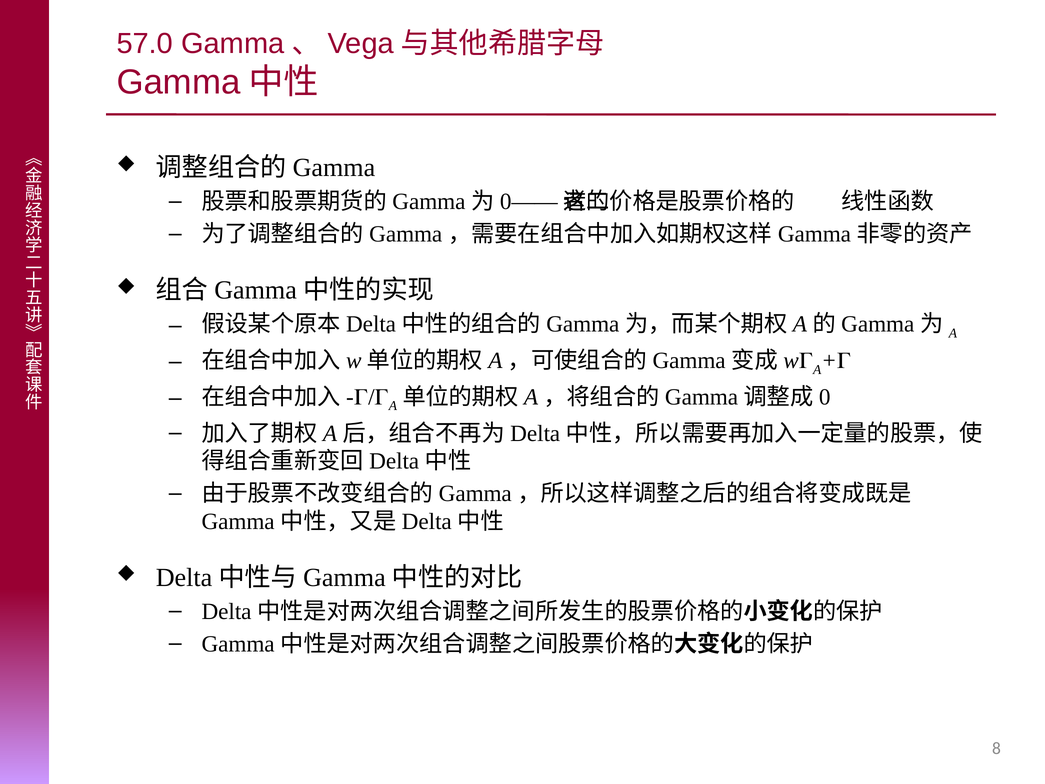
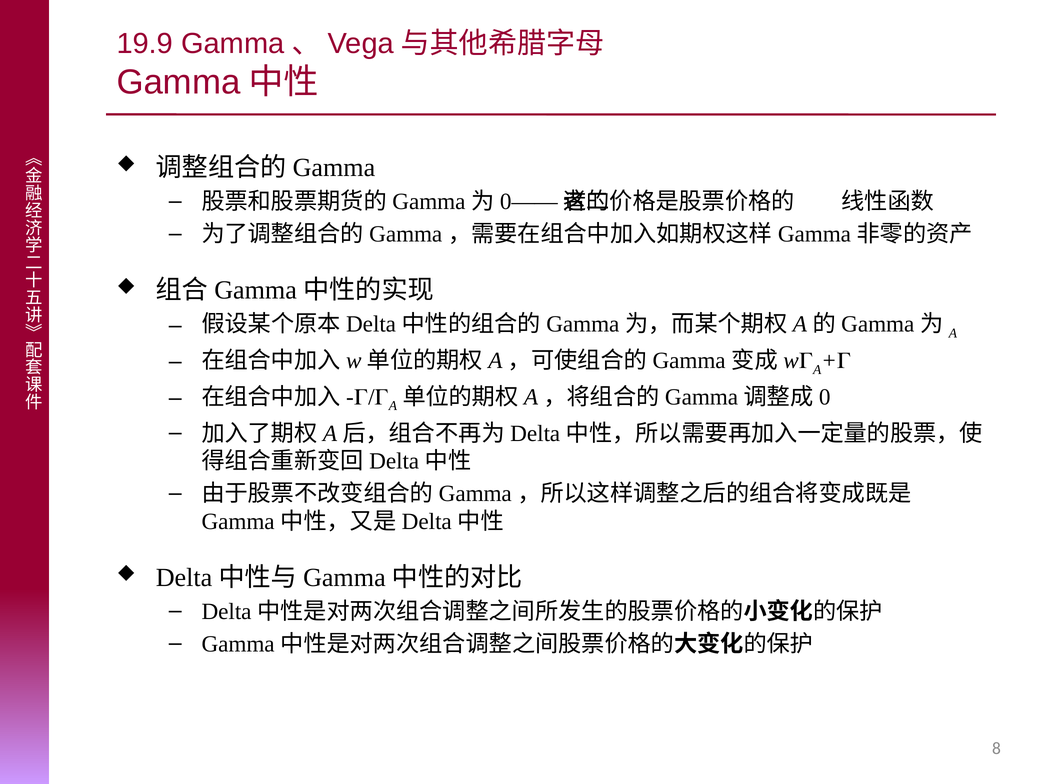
57.0: 57.0 -> 19.9 (145, 44)
